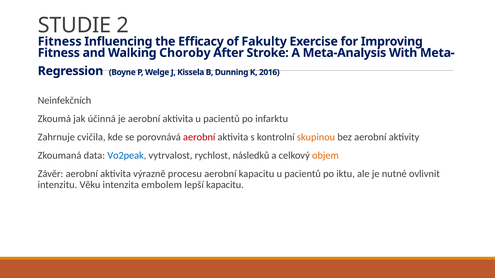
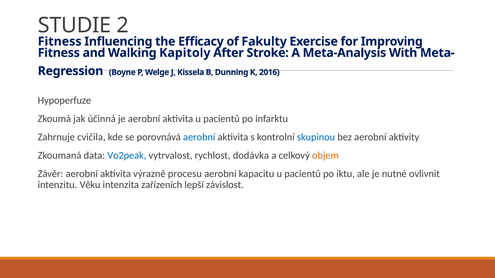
Choroby: Choroby -> Kapitoly (185, 53)
Neinfekčních: Neinfekčních -> Hypoperfuze (64, 100)
aerobní colour: red -> blue (199, 137)
skupinou colour: orange -> blue (316, 137)
následků: následků -> dodávka (251, 156)
embolem: embolem -> zařízeních (162, 185)
lepší kapacitu: kapacitu -> závislost (225, 185)
